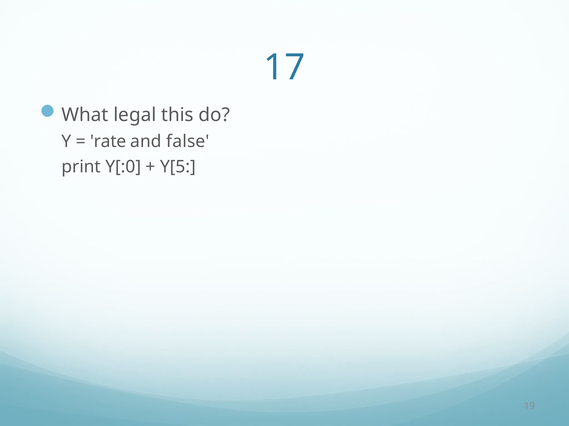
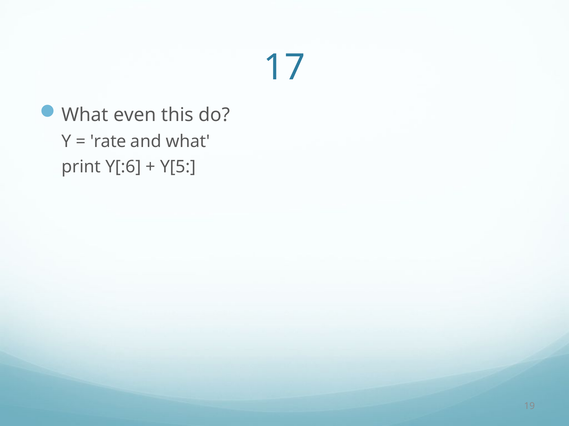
legal: legal -> even (135, 115)
and false: false -> what (188, 142)
Y[:0: Y[:0 -> Y[:6 (123, 167)
